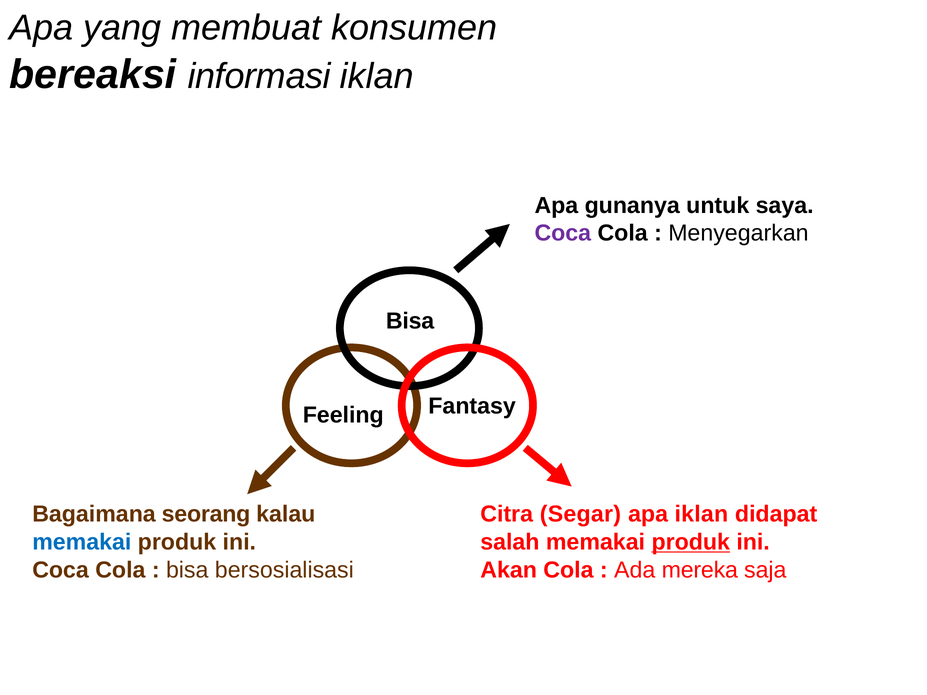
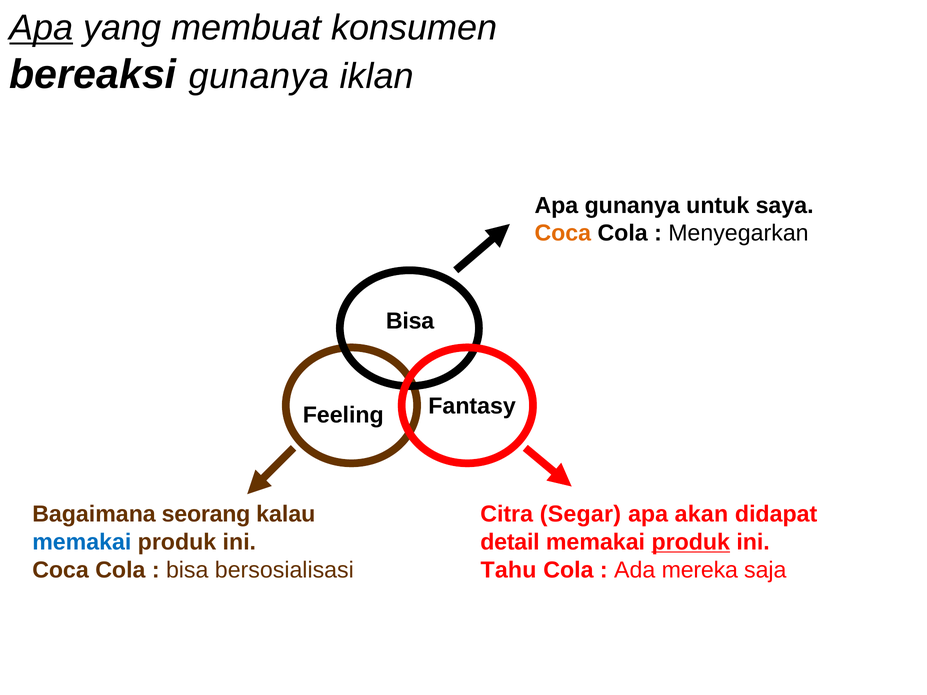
Apa underline: none -> present (41, 28)
bereaksi informasi: informasi -> gunanya (259, 76)
Coca colour: purple -> orange (563, 233)
apa iklan: iklan -> akan (701, 514)
salah: salah -> detail (510, 542)
Akan: Akan -> Tahu (509, 570)
